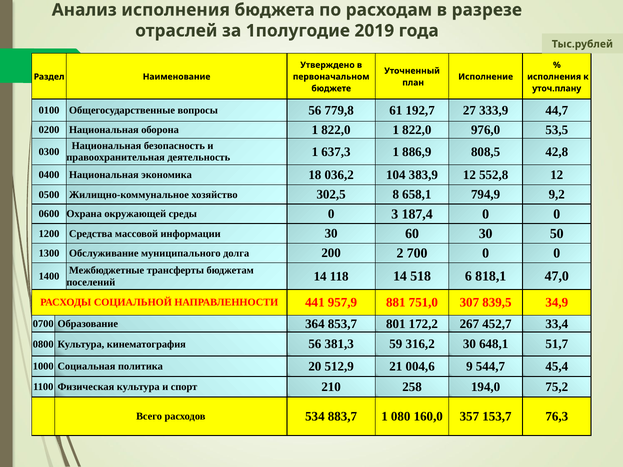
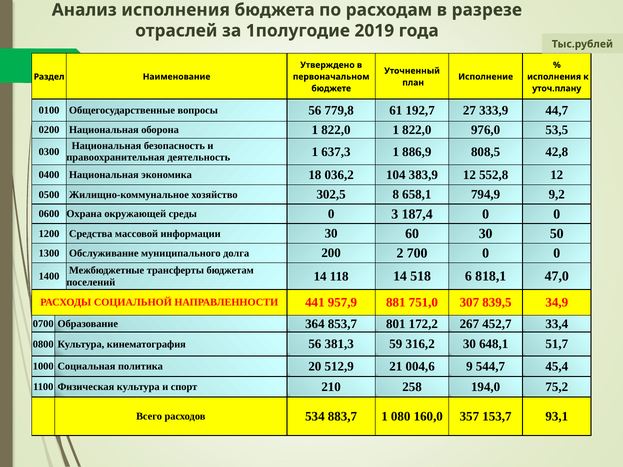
76,3: 76,3 -> 93,1 (557, 417)
